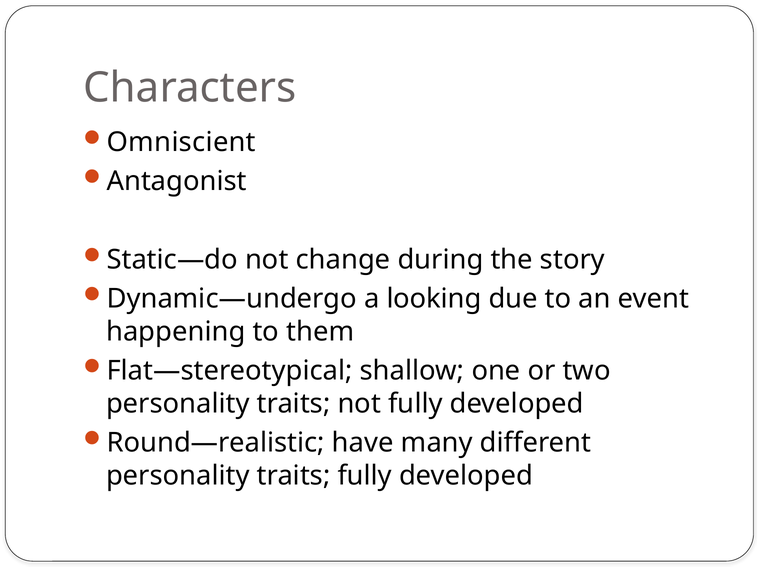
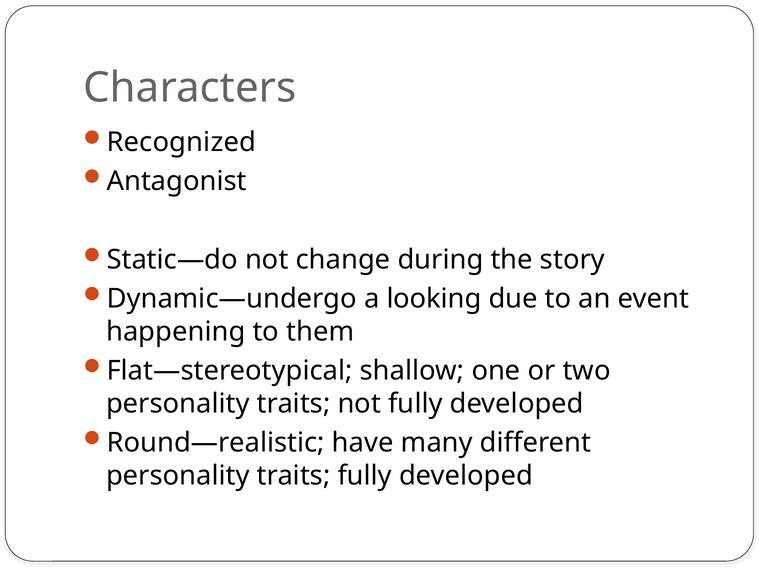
Omniscient: Omniscient -> Recognized (181, 142)
